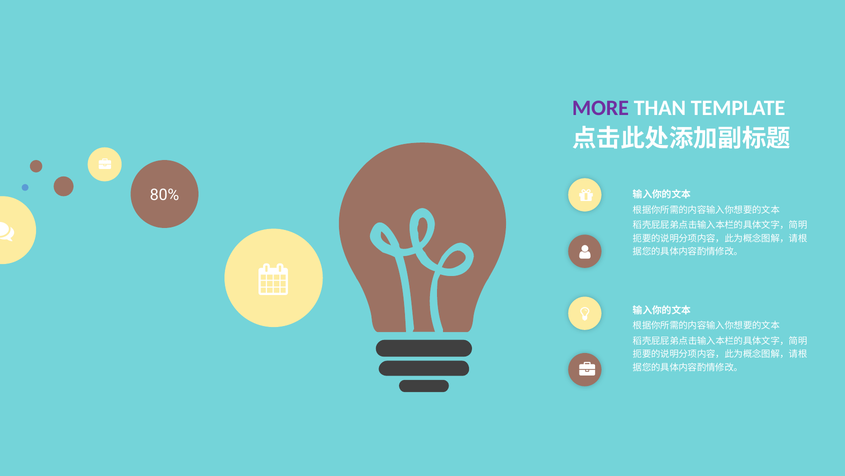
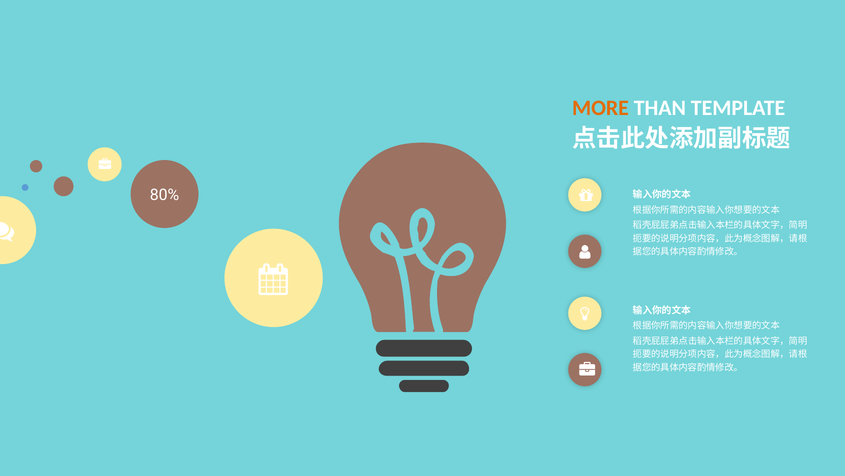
MORE colour: purple -> orange (600, 108)
